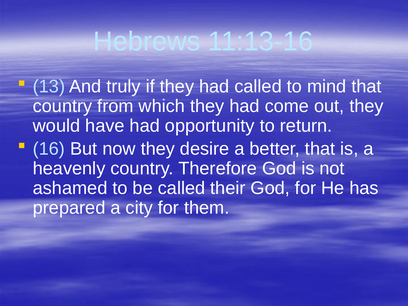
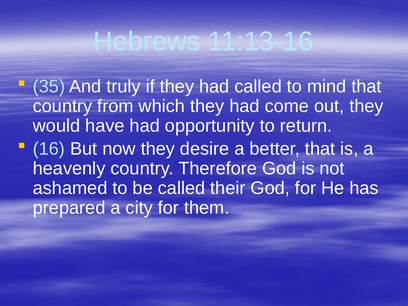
13: 13 -> 35 (49, 87)
